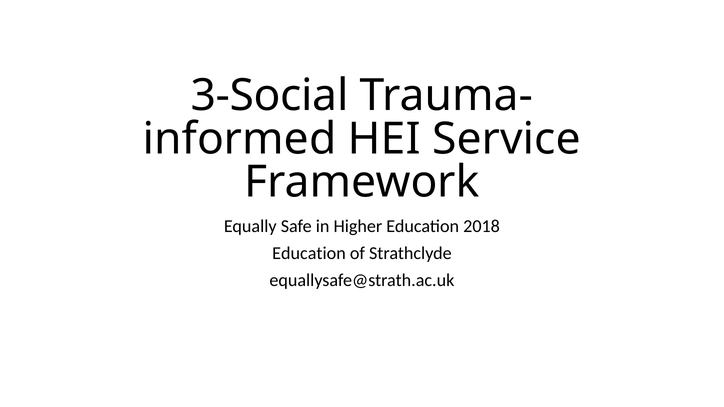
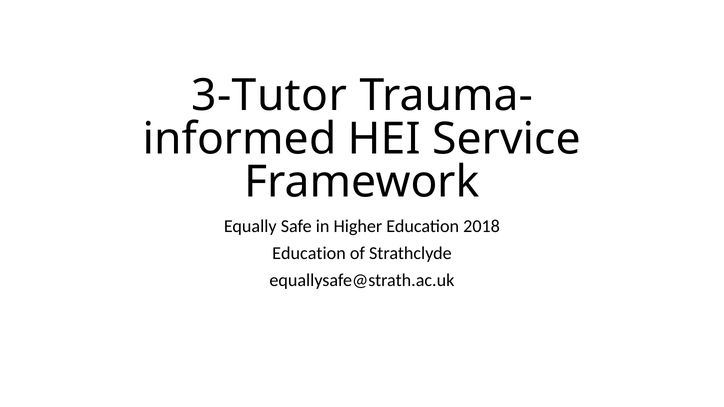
3-Social: 3-Social -> 3-Tutor (269, 96)
